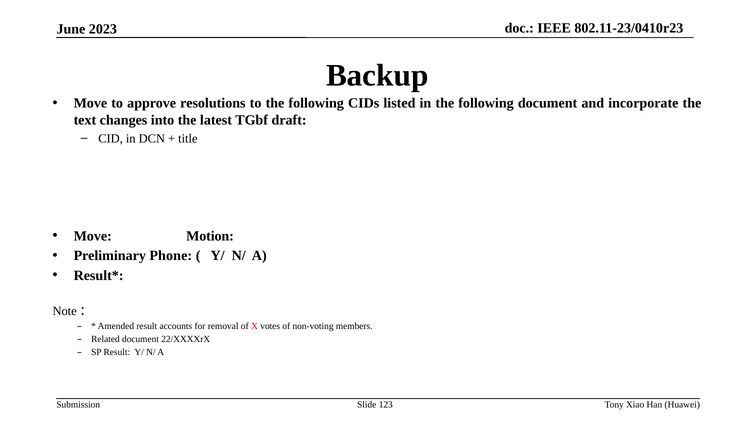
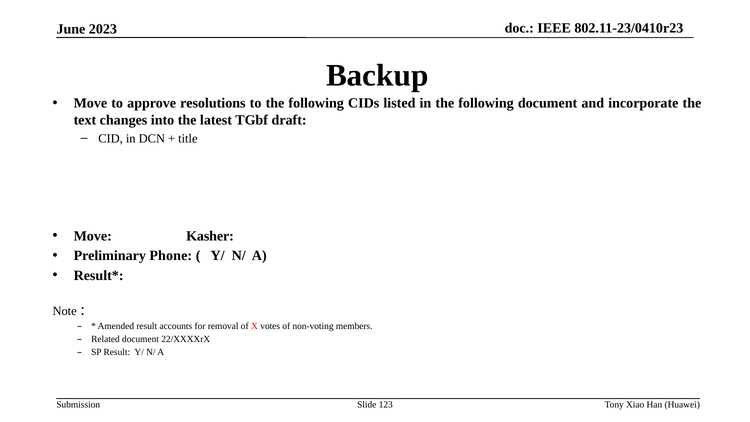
Motion: Motion -> Kasher (210, 236)
